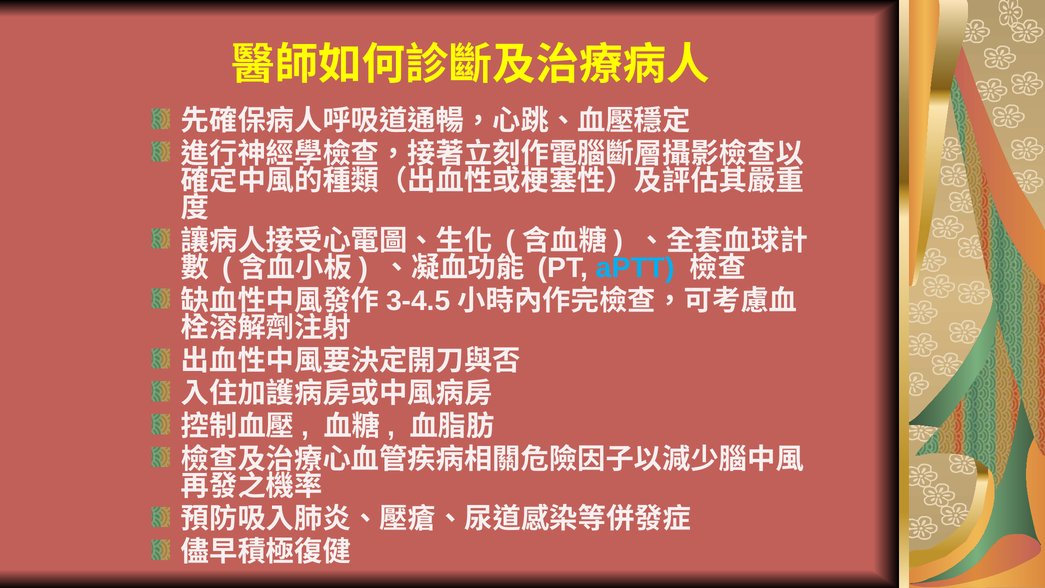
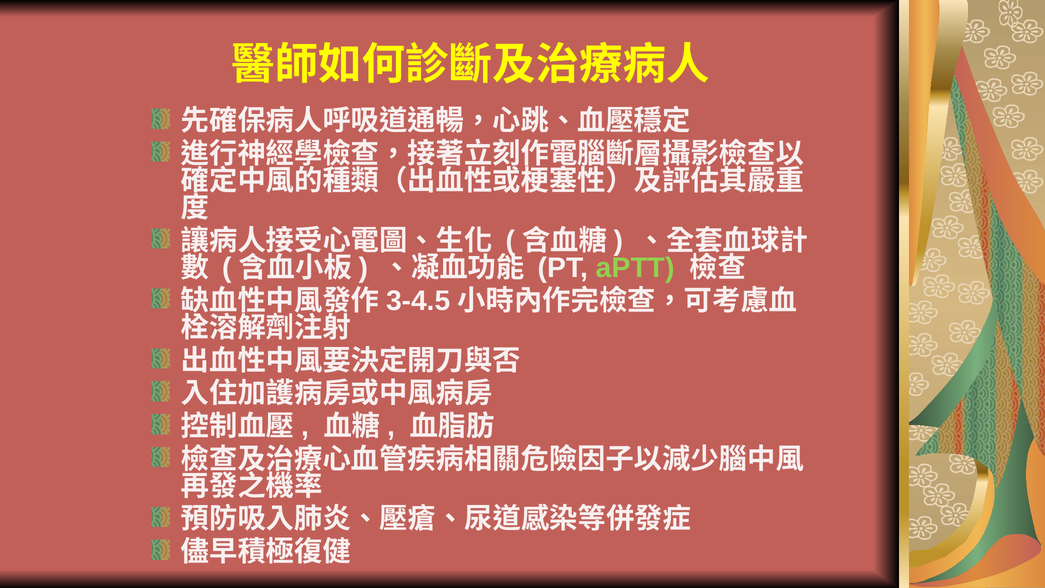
aPTT colour: light blue -> light green (635, 268)
